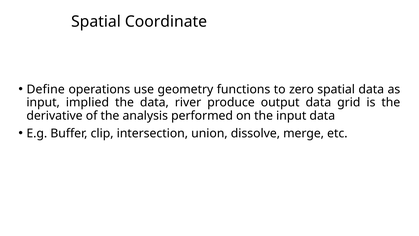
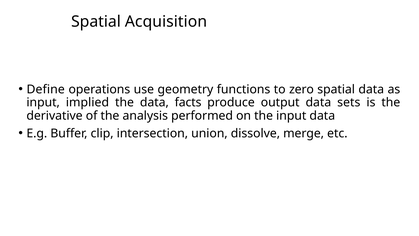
Coordinate: Coordinate -> Acquisition (166, 22)
river: river -> facts (188, 102)
grid: grid -> sets (349, 102)
